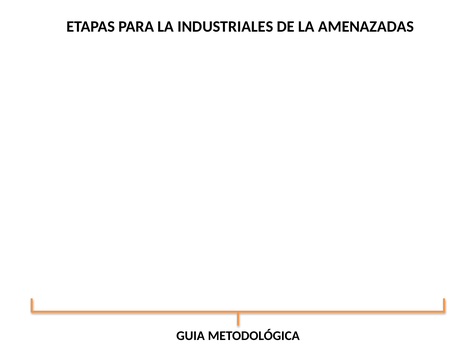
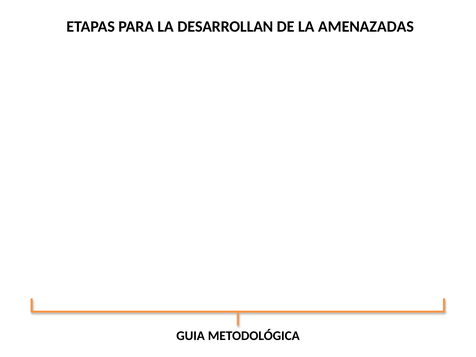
INDUSTRIALES: INDUSTRIALES -> DESARROLLAN (225, 27)
